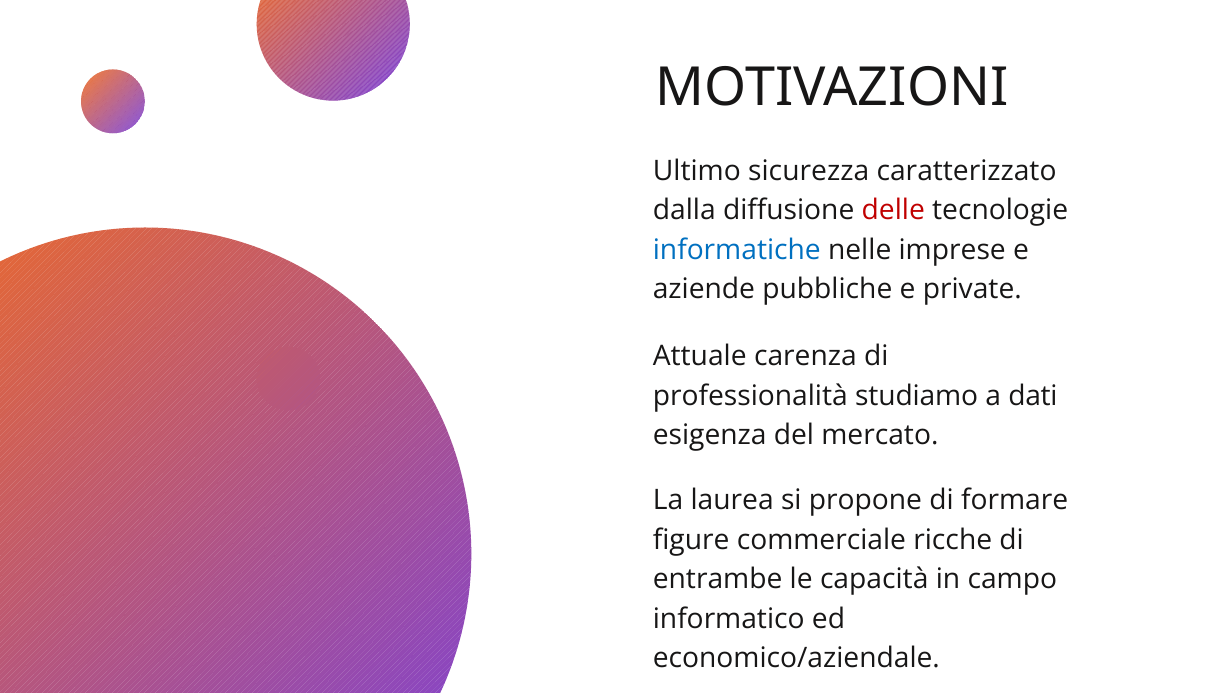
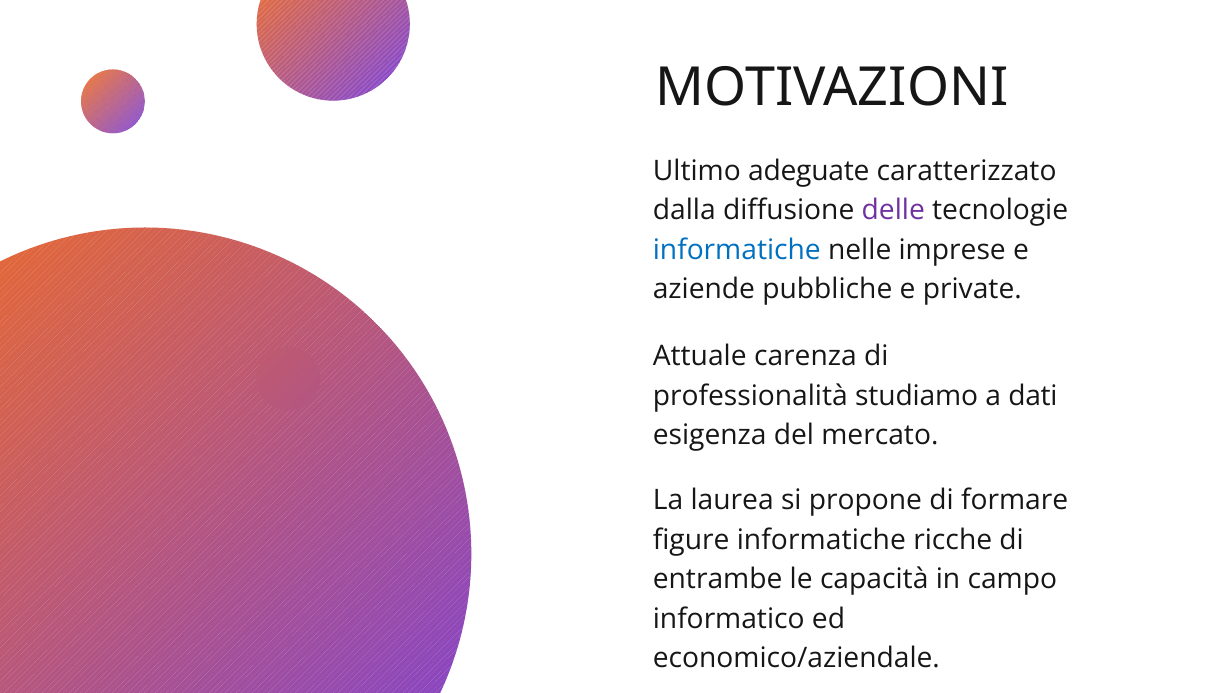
sicurezza: sicurezza -> adeguate (809, 171)
delle colour: red -> purple (893, 210)
figure commerciale: commerciale -> informatiche (821, 540)
